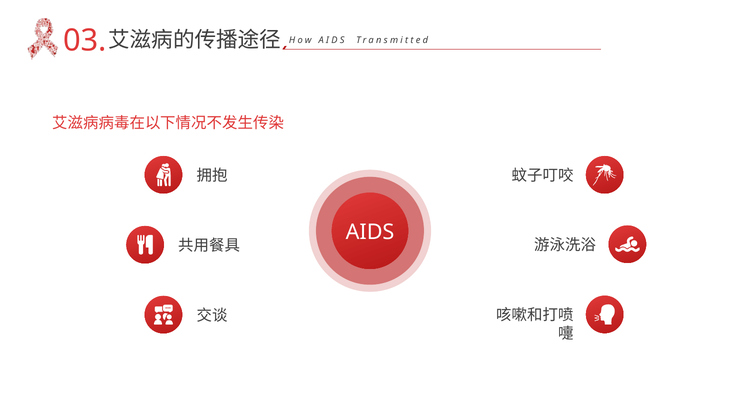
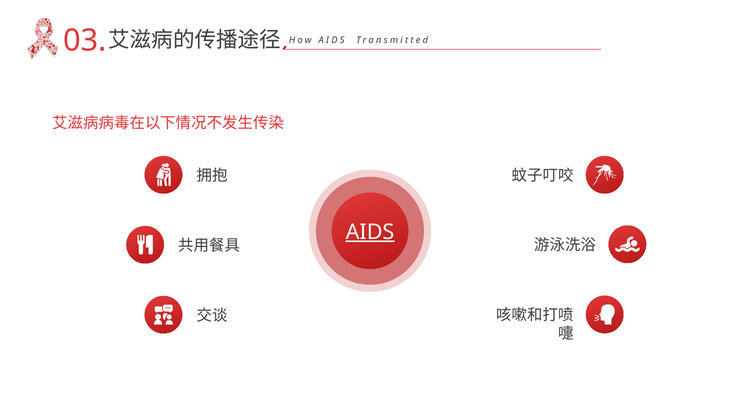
AIDS underline: none -> present (370, 232)
